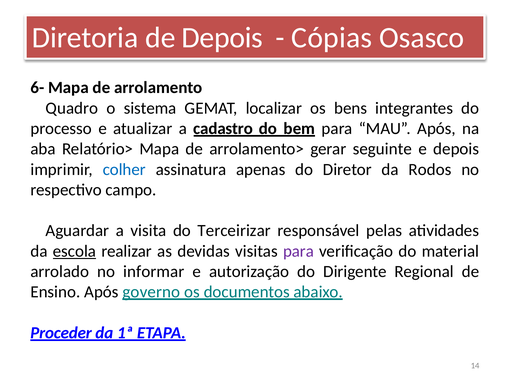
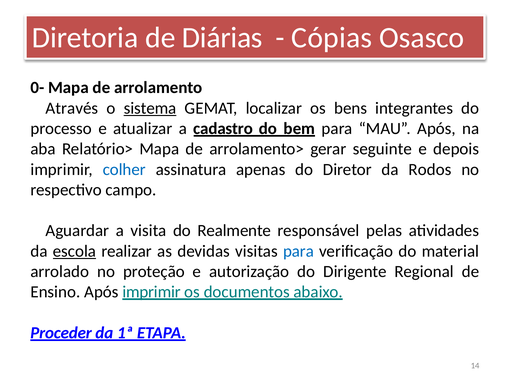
de Depois: Depois -> Diárias (222, 38)
6-: 6- -> 0- (37, 88)
Quadro: Quadro -> Através (72, 108)
sistema underline: none -> present (150, 108)
Terceirizar: Terceirizar -> Realmente (234, 230)
para colour: purple -> blue (298, 251)
informar: informar -> proteção (154, 271)
Após governo: governo -> imprimir (152, 292)
